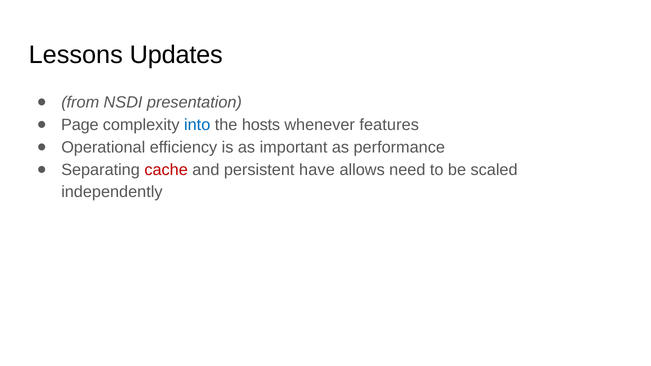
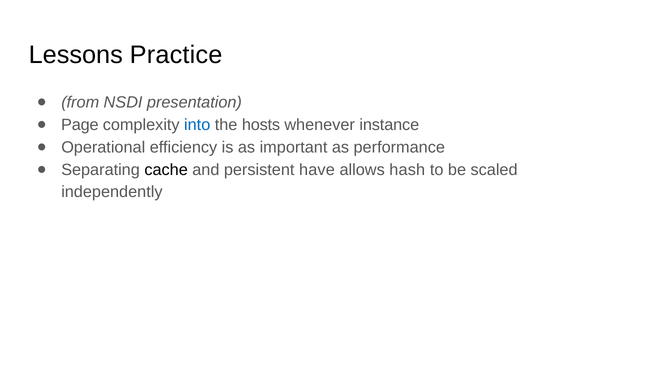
Updates: Updates -> Practice (176, 55)
features: features -> instance (389, 125)
cache colour: red -> black (166, 170)
need: need -> hash (407, 170)
